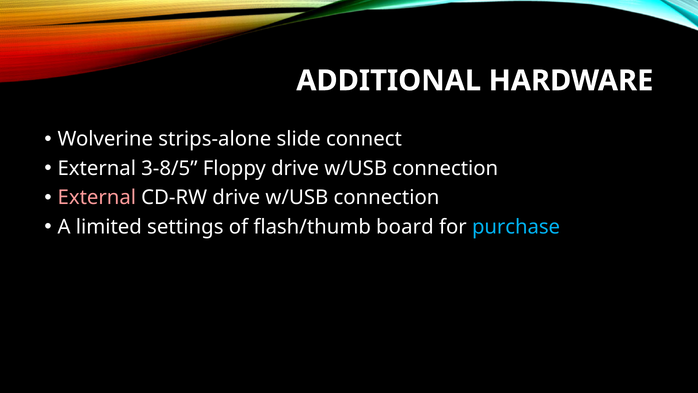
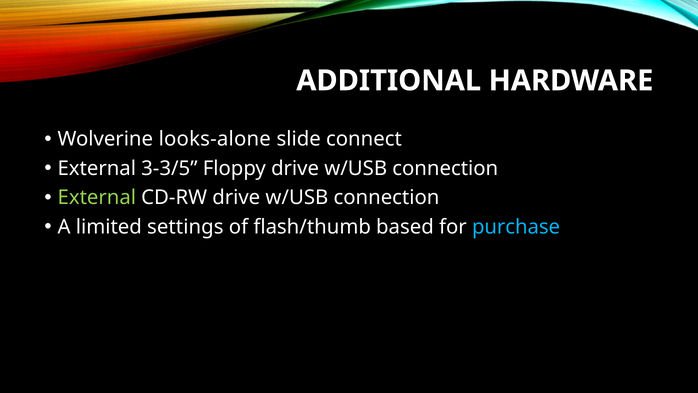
strips-alone: strips-alone -> looks-alone (215, 139)
3-8/5: 3-8/5 -> 3-3/5 (169, 168)
External colour: pink -> light green (97, 198)
board: board -> based (405, 227)
